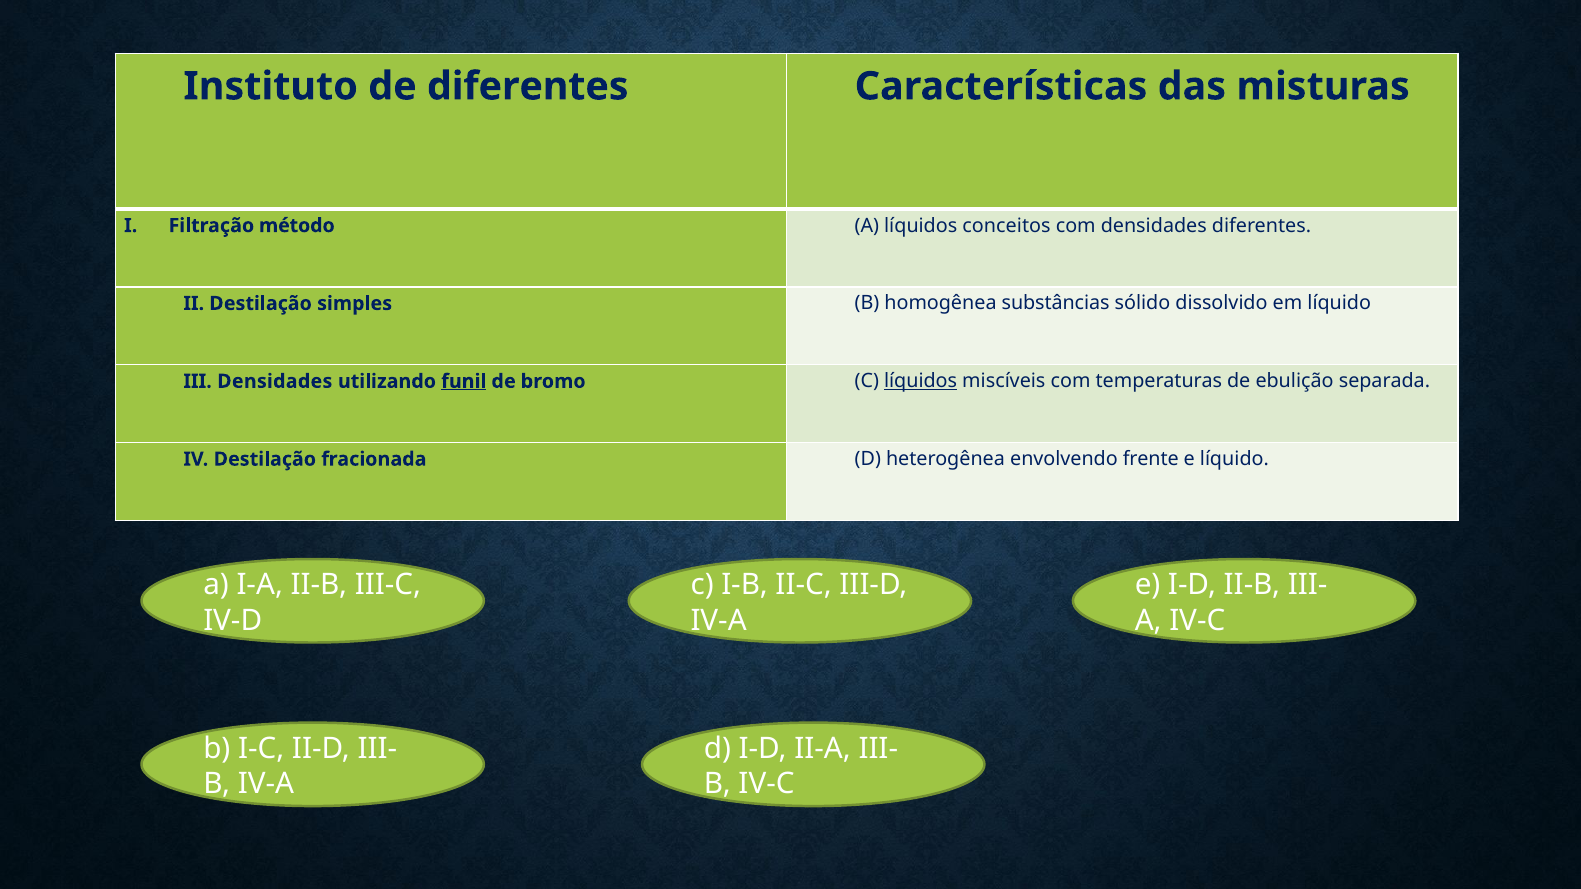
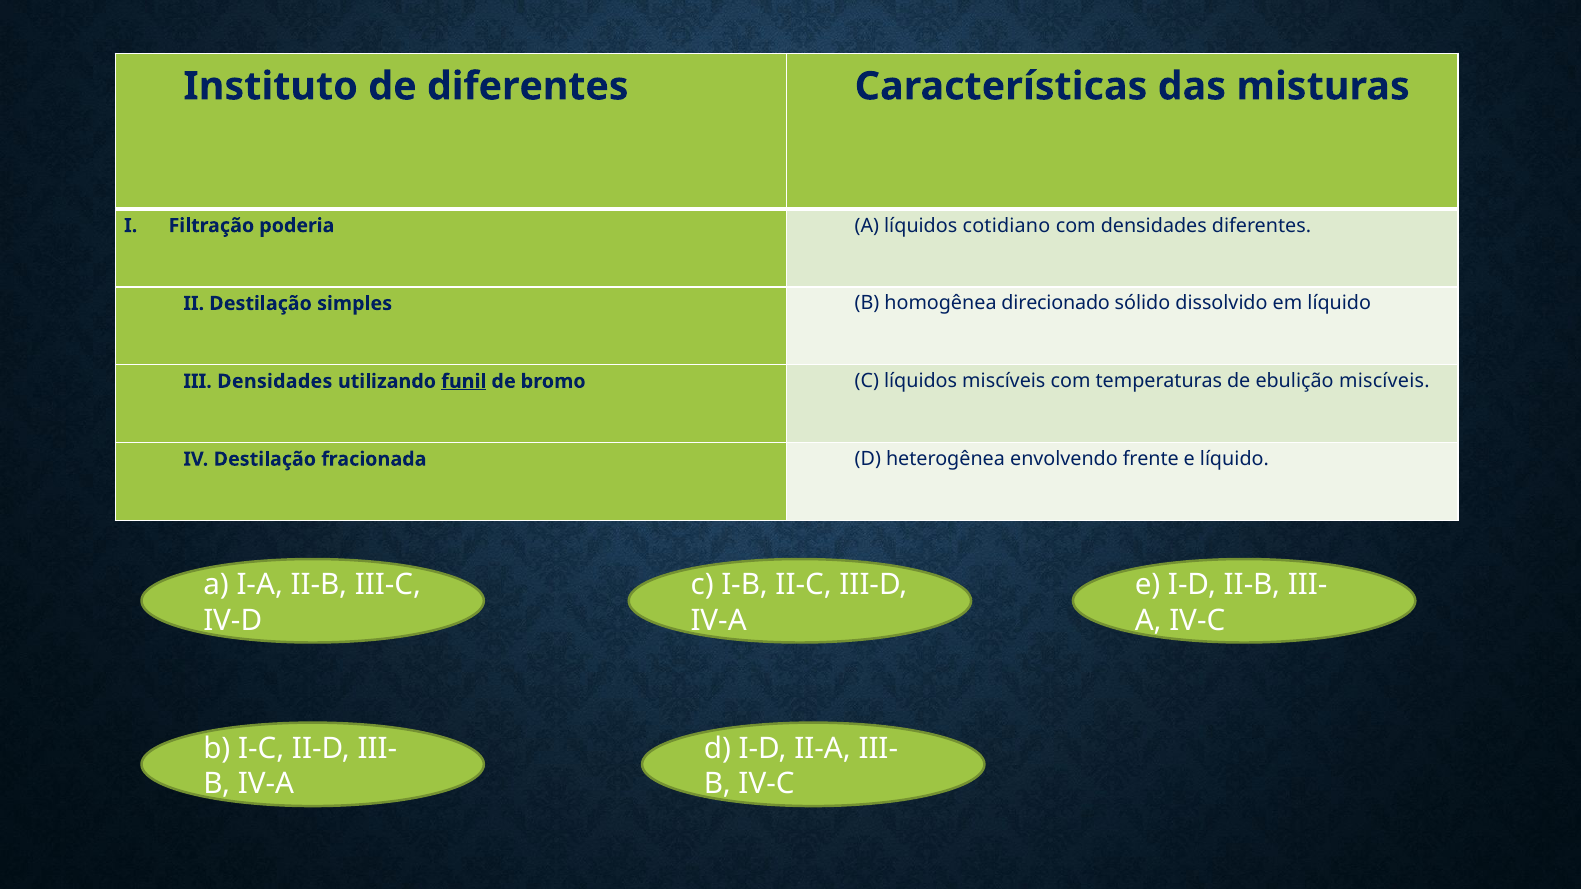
método: método -> poderia (297, 226)
conceitos: conceitos -> cotidiano (1006, 226)
substâncias: substâncias -> direcionado (1056, 304)
líquidos underline: present -> none (921, 381)
ebulição separada: separada -> miscíveis (1384, 381)
